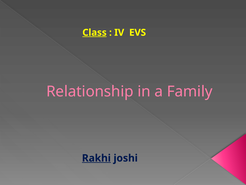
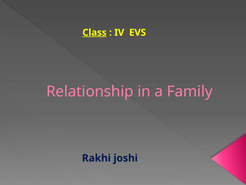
Rakhi underline: present -> none (96, 158)
